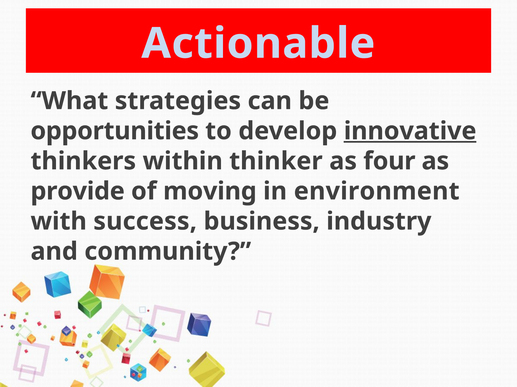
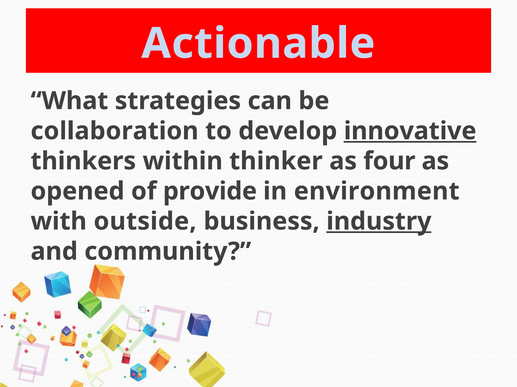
opportunities: opportunities -> collaboration (115, 131)
provide: provide -> opened (78, 192)
moving: moving -> provide (210, 192)
success: success -> outside (145, 222)
industry underline: none -> present (379, 222)
